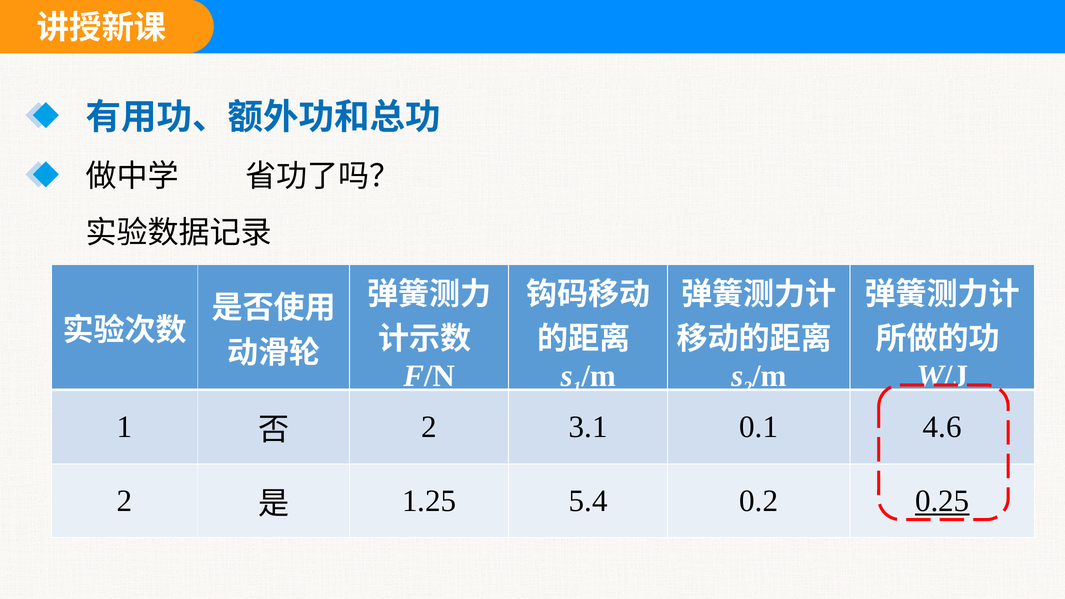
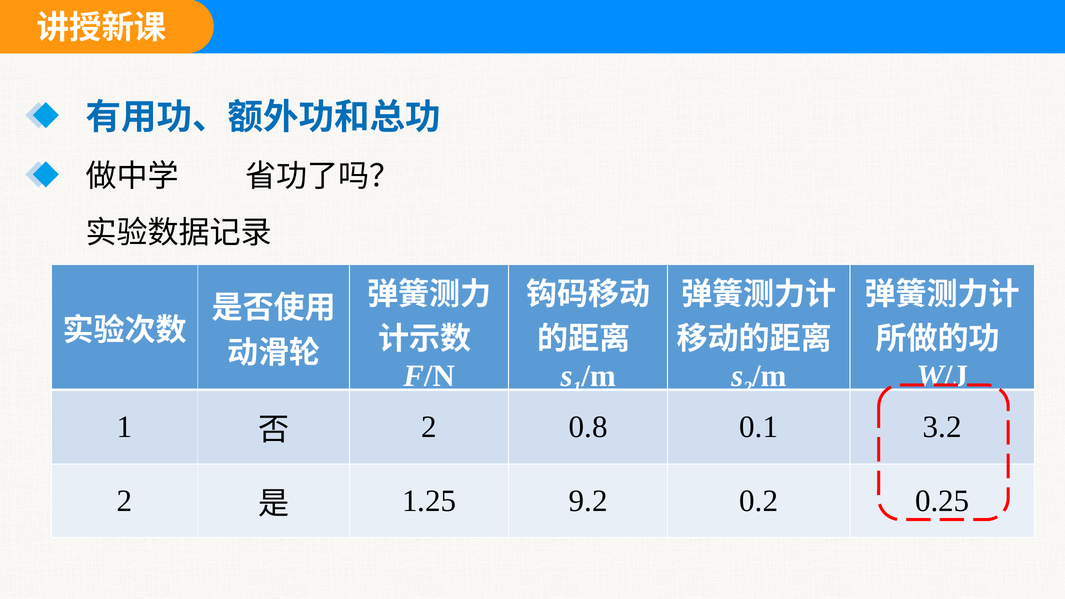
3.1: 3.1 -> 0.8 (588, 427)
4.6: 4.6 -> 3.2 (942, 427)
5.4: 5.4 -> 9.2 (588, 501)
0.25 underline: present -> none (942, 501)
